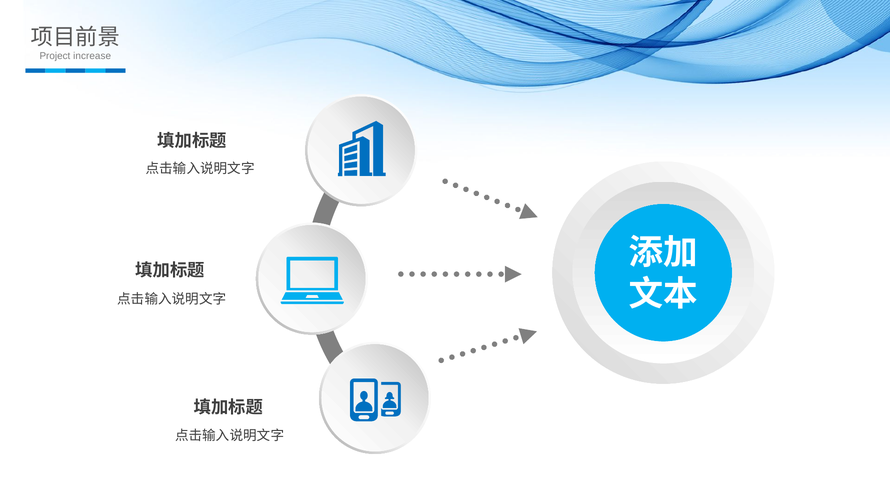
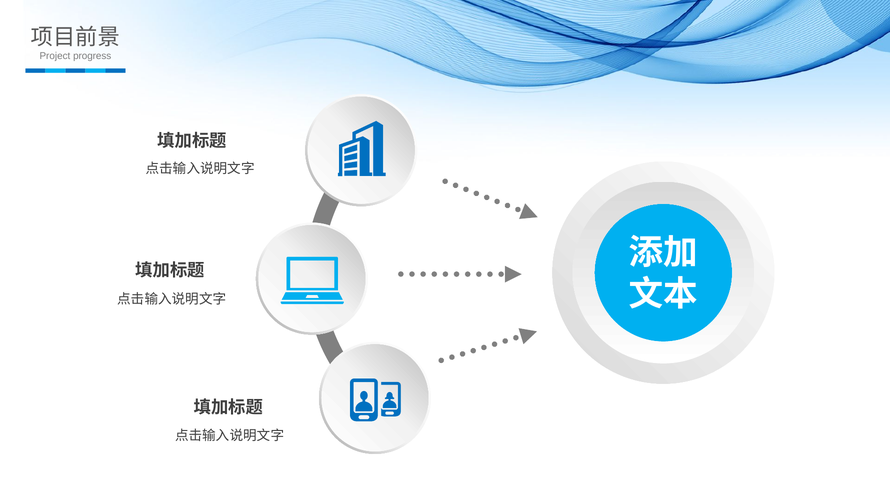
increase: increase -> progress (92, 56)
